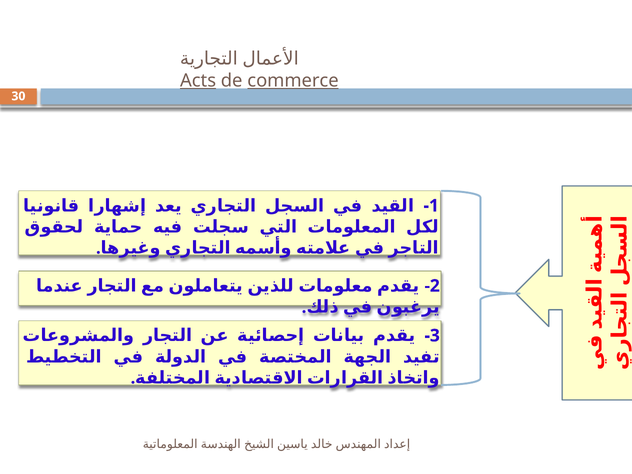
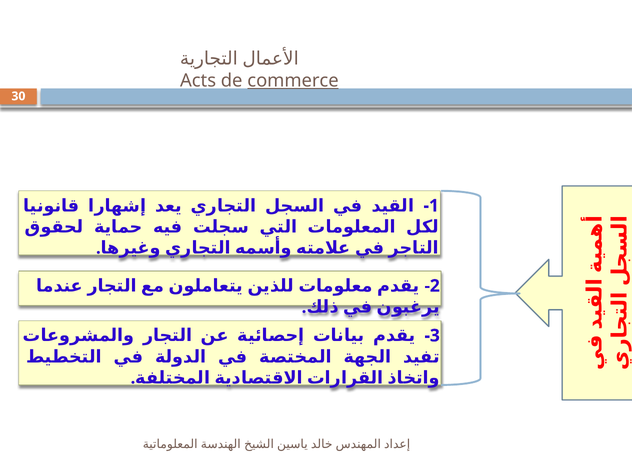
Acts underline: present -> none (198, 81)
